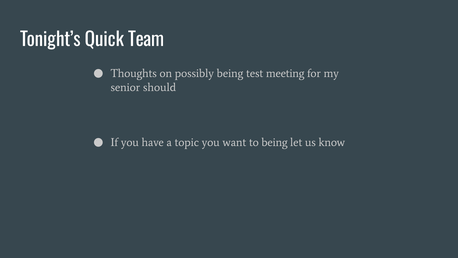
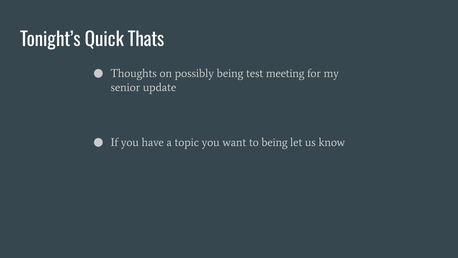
Team: Team -> Thats (146, 40)
should: should -> update (160, 87)
